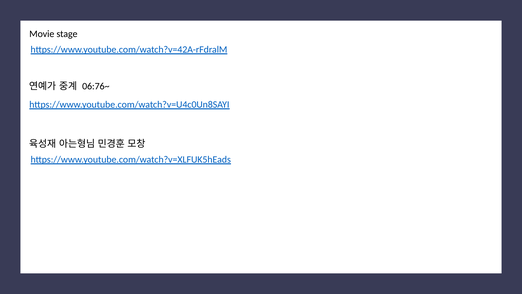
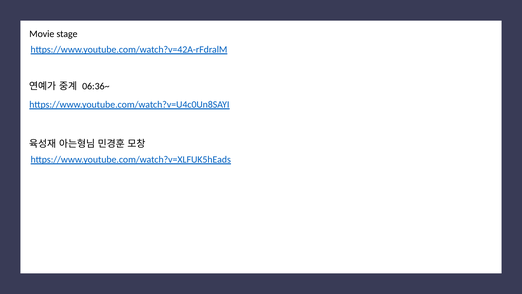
06:76~: 06:76~ -> 06:36~ (96, 86)
